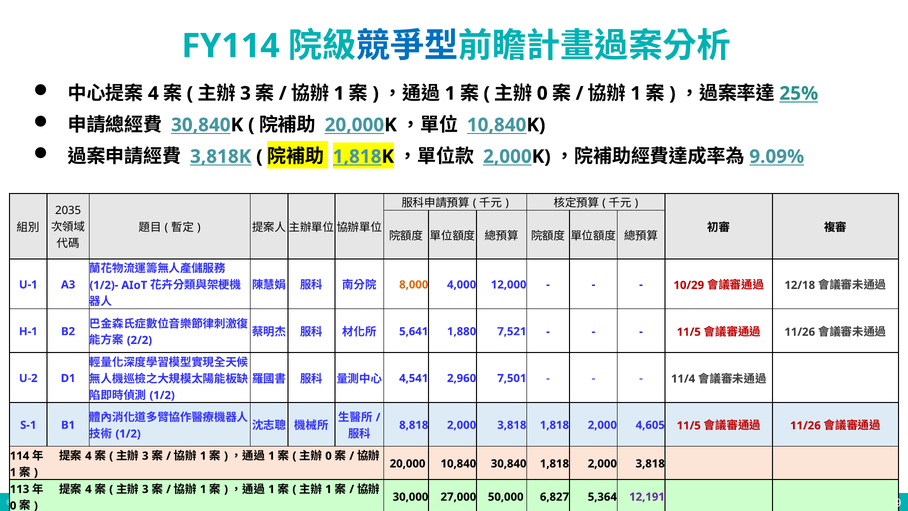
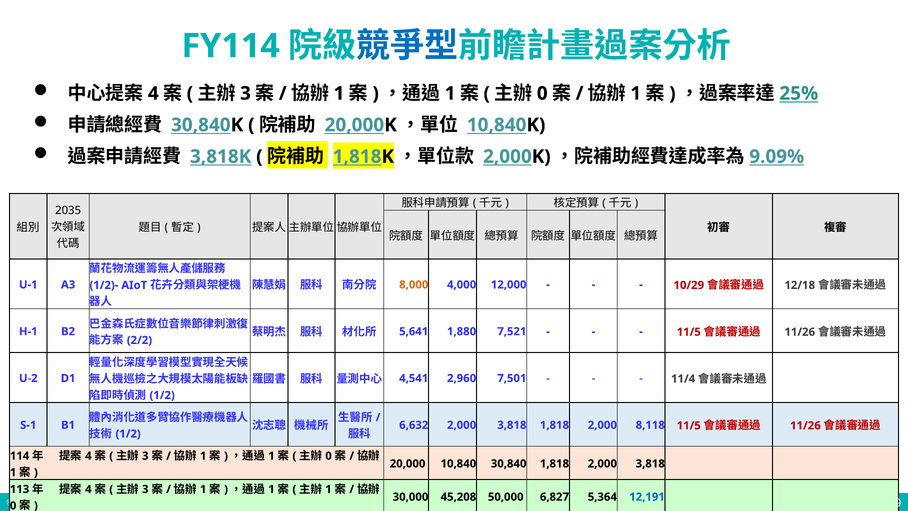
8,818: 8,818 -> 6,632 (414, 425)
4,605: 4,605 -> 8,118 (650, 425)
27,000: 27,000 -> 45,208 (458, 497)
12,191 colour: purple -> blue (647, 497)
